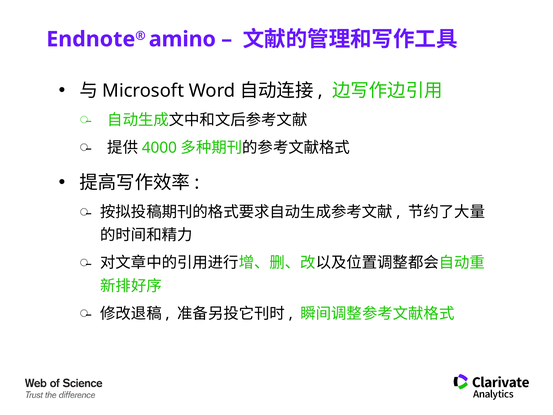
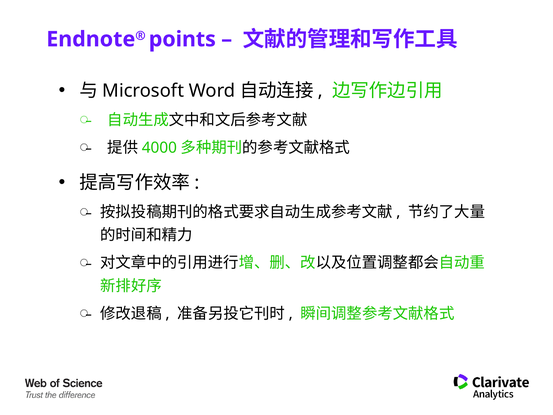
amino: amino -> points (182, 39)
